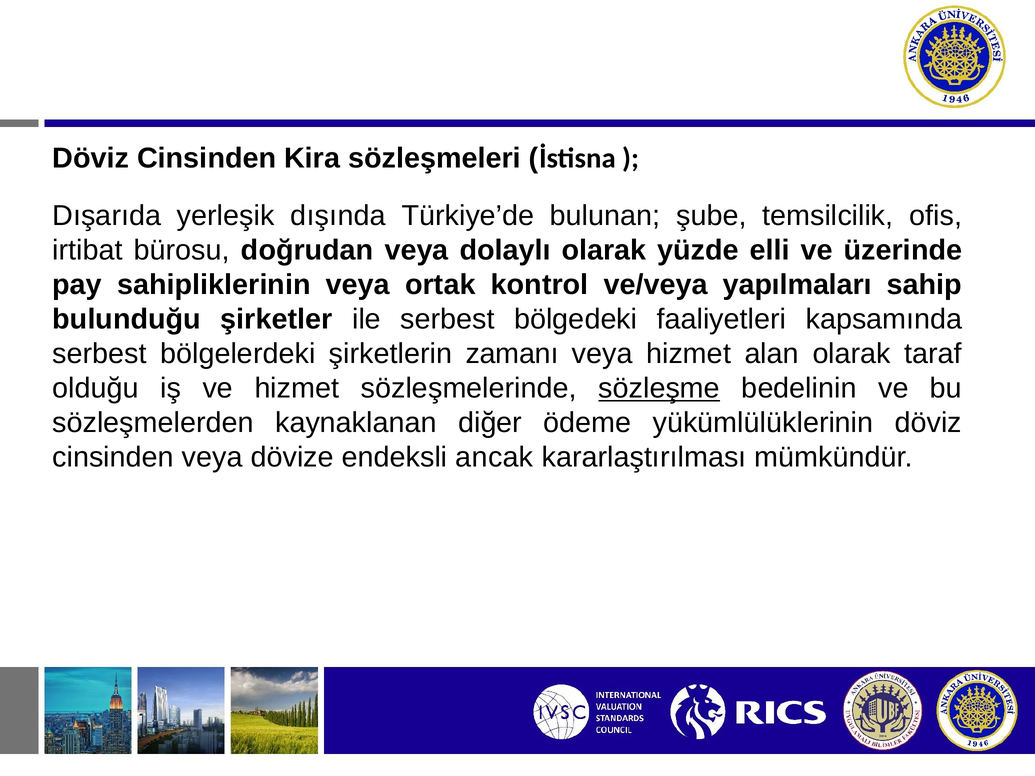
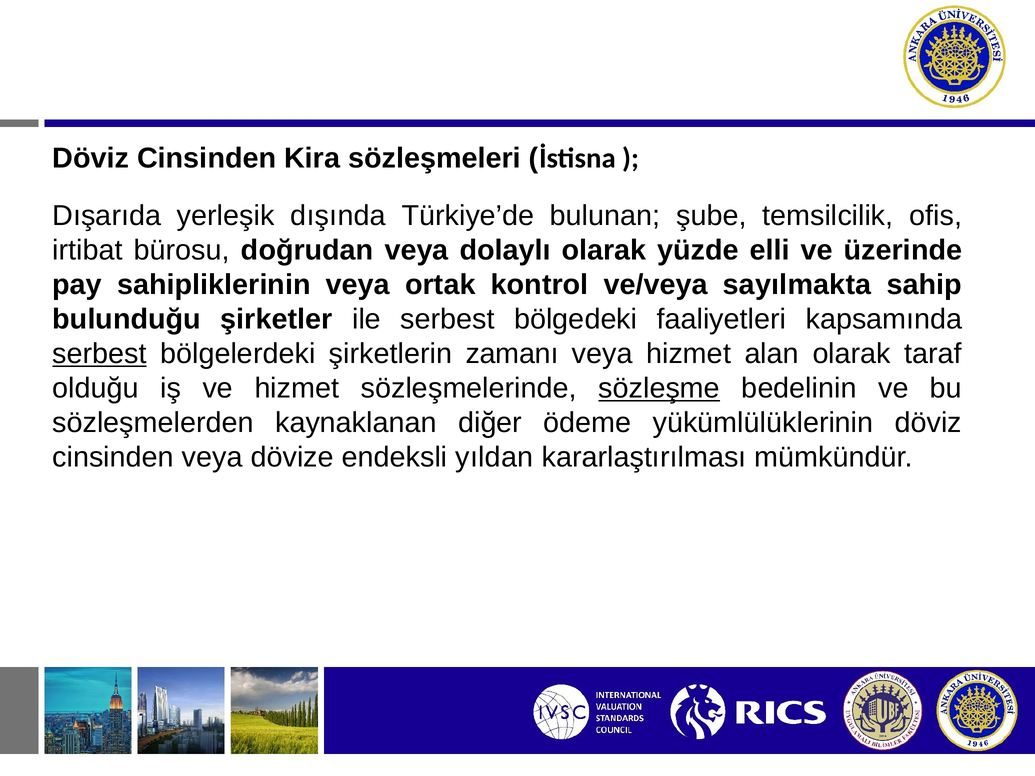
yapılmaları: yapılmaları -> sayılmakta (797, 285)
serbest underline: none -> present (100, 354)
ancak: ancak -> yıldan (494, 458)
